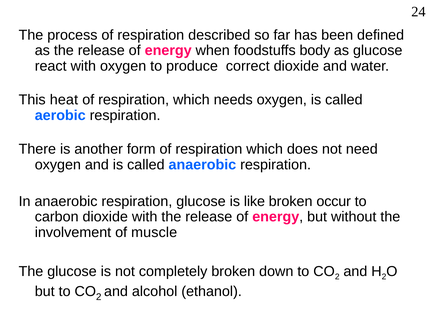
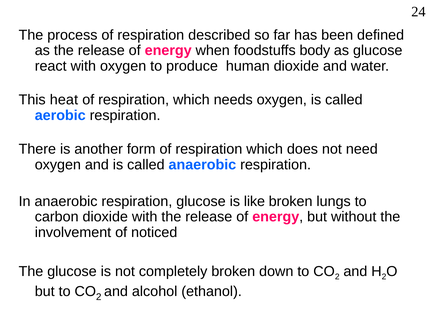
correct: correct -> human (248, 66)
occur: occur -> lungs (334, 201)
muscle: muscle -> noticed (154, 232)
